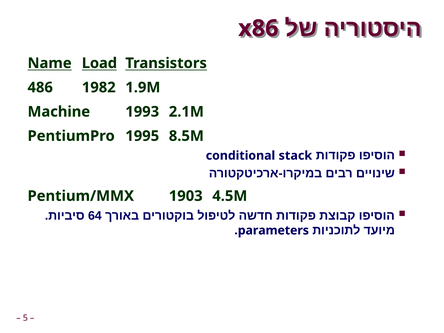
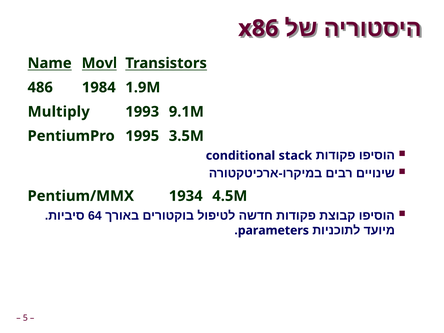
Load: Load -> Movl (99, 63)
1982: 1982 -> 1984 (99, 87)
Machine: Machine -> Multiply (59, 112)
2.1M: 2.1M -> 9.1M (186, 112)
8.5M: 8.5M -> 3.5M (186, 136)
1903: 1903 -> 1934 (186, 196)
